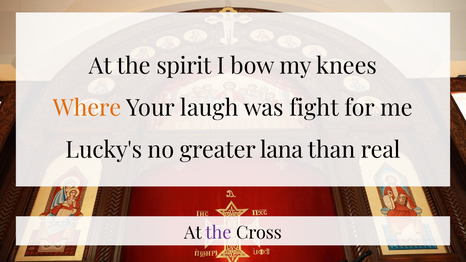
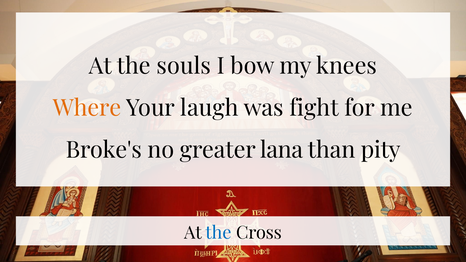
spirit: spirit -> souls (184, 66)
Lucky's: Lucky's -> Broke's (104, 150)
real: real -> pity (381, 150)
the colour: purple -> blue (219, 233)
